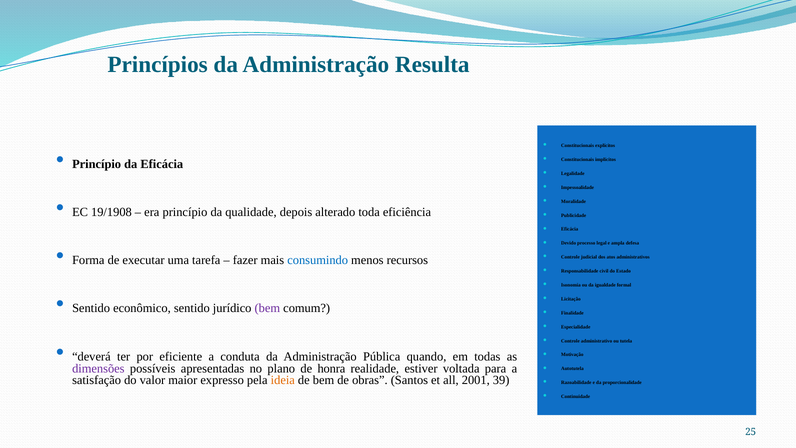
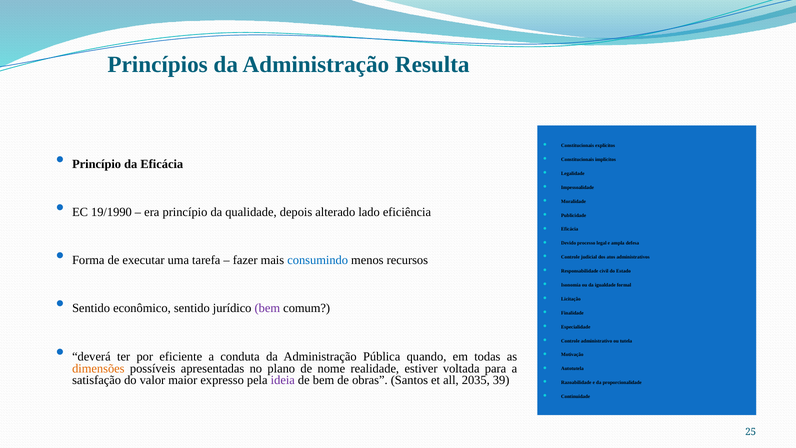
19/1908: 19/1908 -> 19/1990 (111, 212)
toda: toda -> lado (369, 212)
dimensões colour: purple -> orange (98, 368)
honra: honra -> nome (331, 368)
ideia colour: orange -> purple (283, 380)
2001: 2001 -> 2035 (476, 380)
